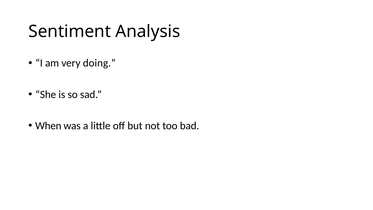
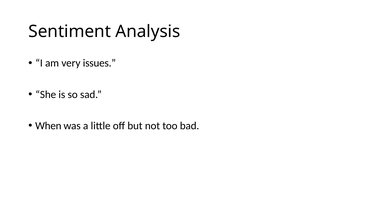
doing: doing -> issues (99, 63)
